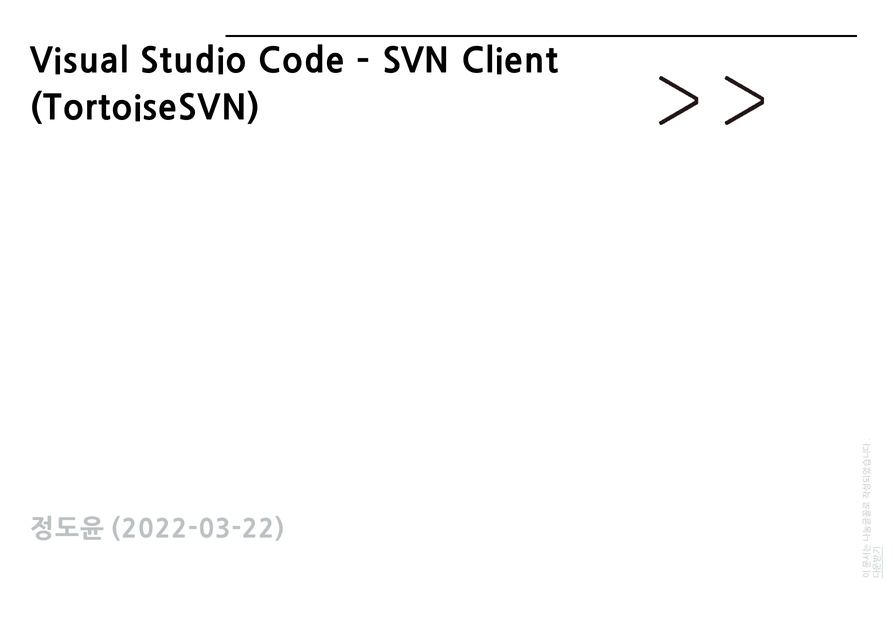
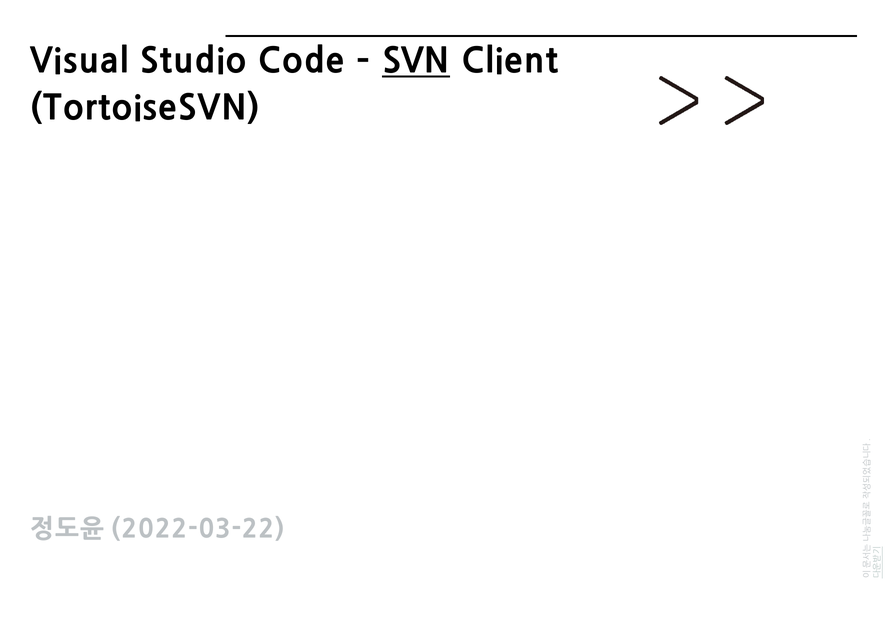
SVN underline: none -> present (416, 62)
